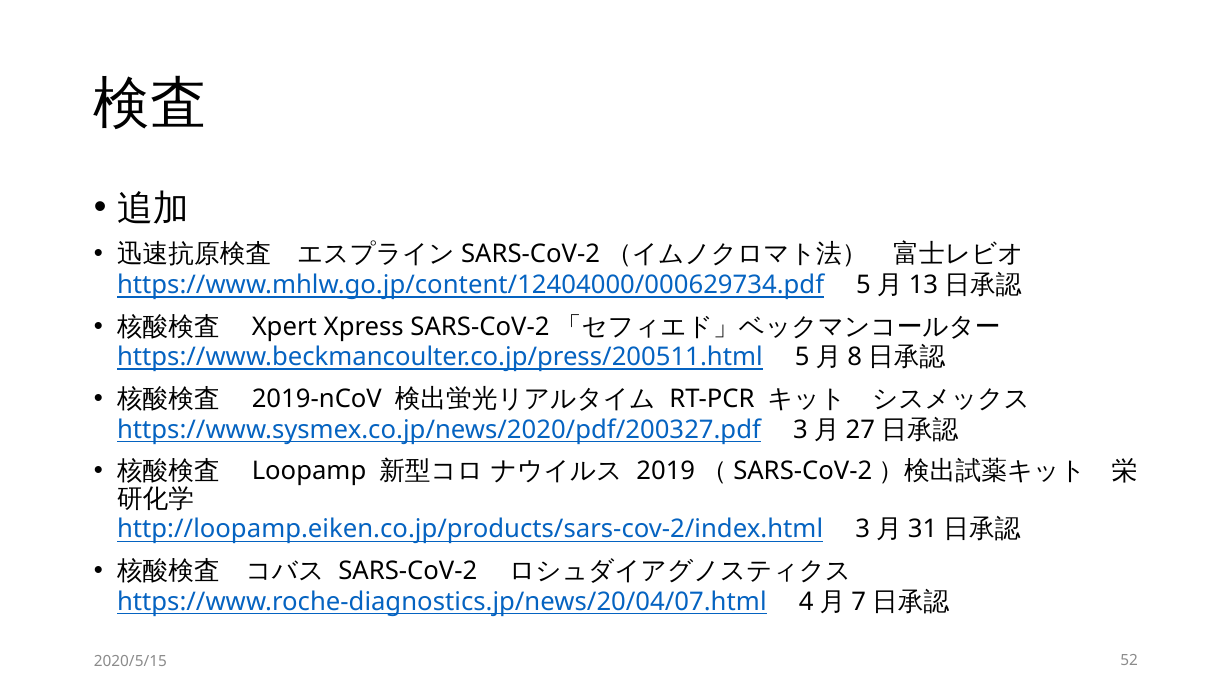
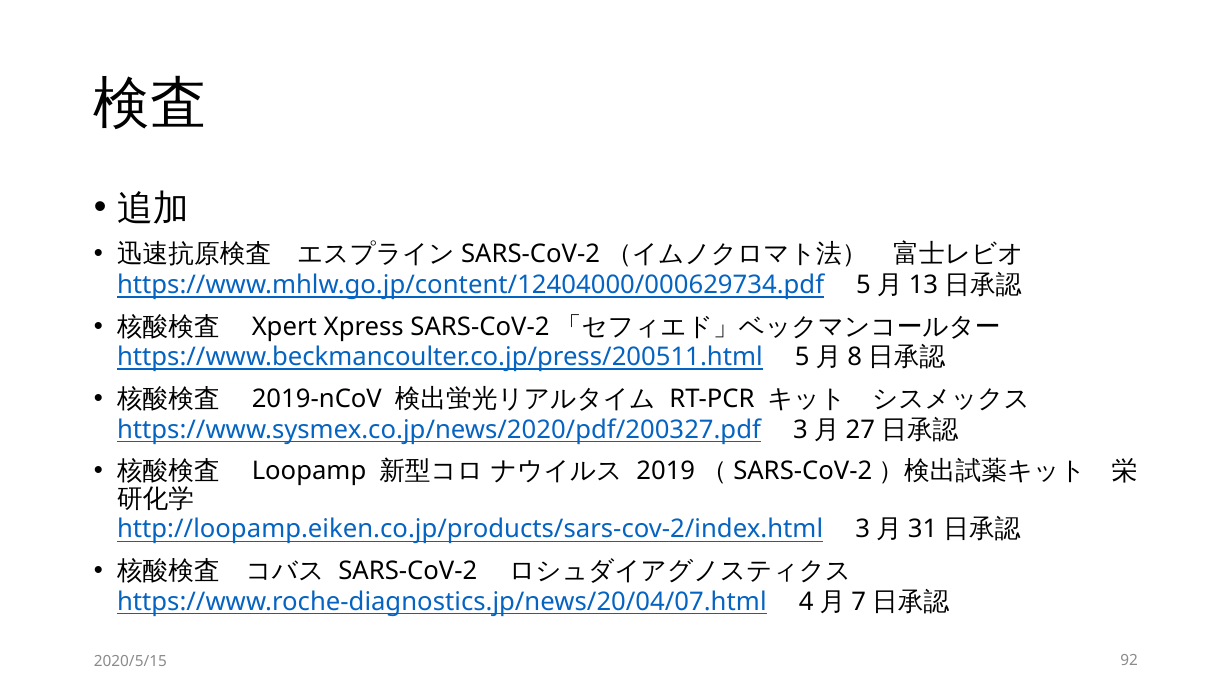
52: 52 -> 92 (1129, 661)
